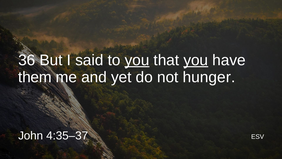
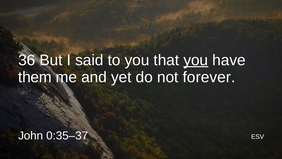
you underline: present -> none (137, 60)
hunger: hunger -> forever (209, 77)
4:35–37: 4:35–37 -> 0:35–37 (67, 135)
